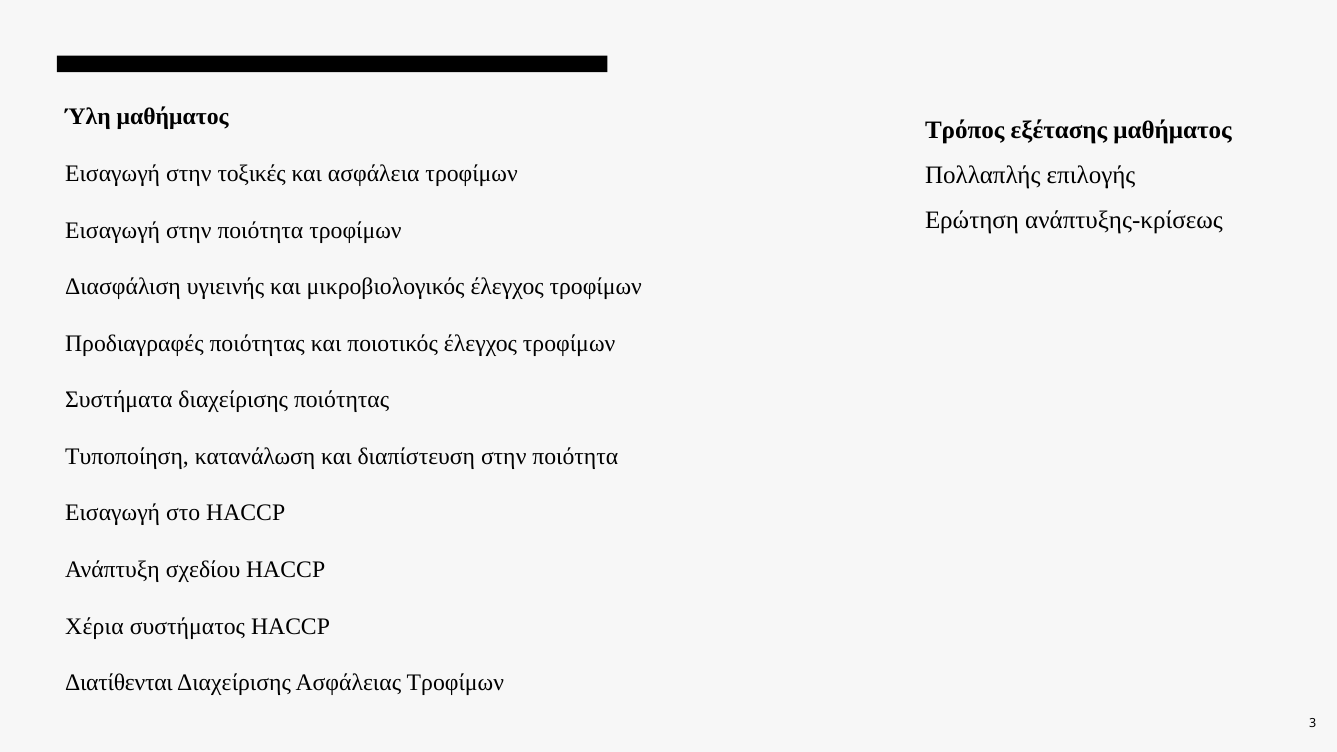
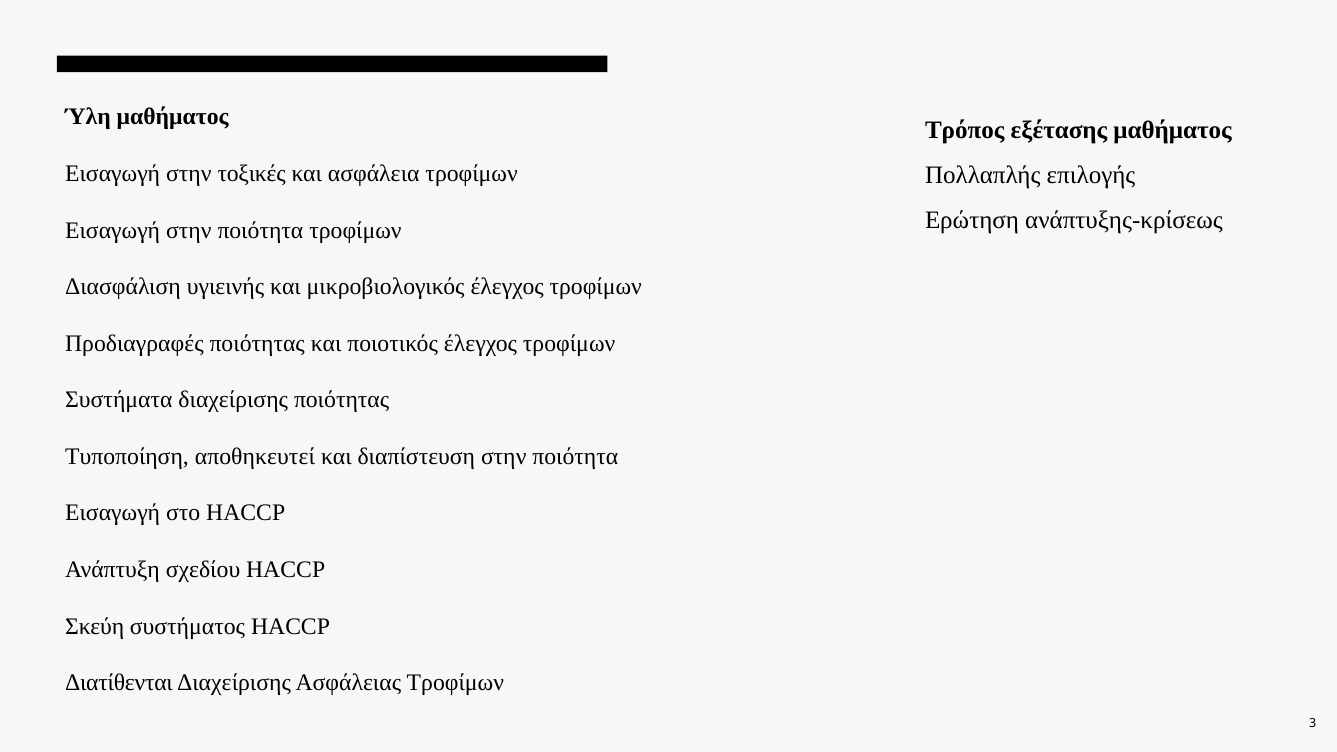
κατανάλωση: κατανάλωση -> αποθηκευτεί (255, 457)
Χέρια: Χέρια -> Σκεύη (95, 626)
